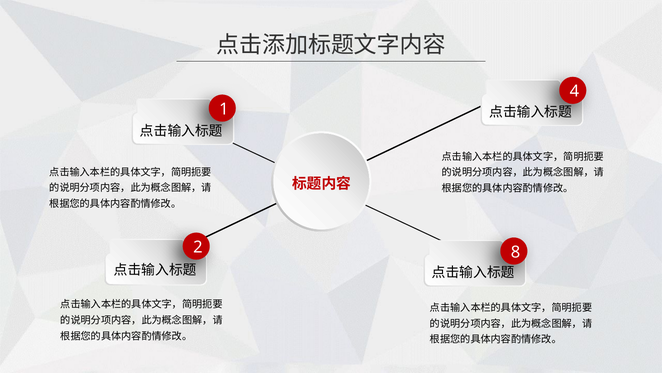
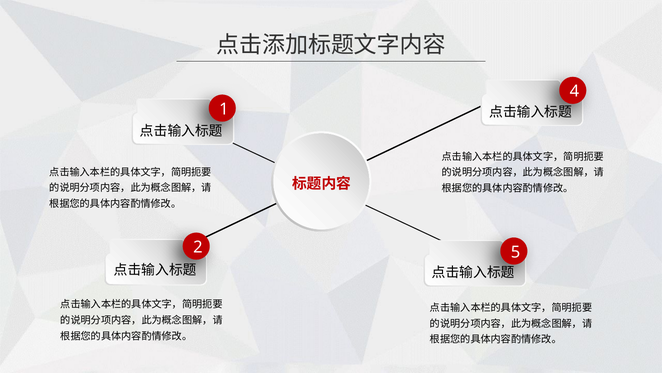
8: 8 -> 5 (516, 252)
